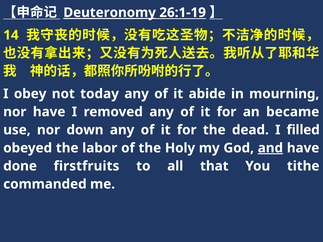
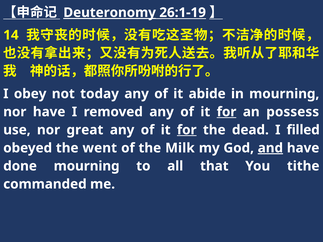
for underline: none -> present (227, 112)
became: became -> possess (293, 112)
down: down -> great (85, 130)
for underline: none -> present (187, 130)
labor: labor -> went (100, 148)
Holy: Holy -> Milk (180, 148)
done firstfruits: firstfruits -> mourning (87, 166)
